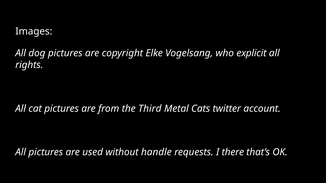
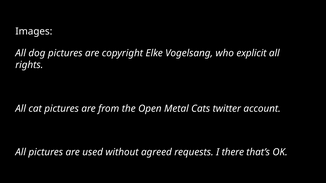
Third: Third -> Open (150, 109)
handle: handle -> agreed (156, 152)
